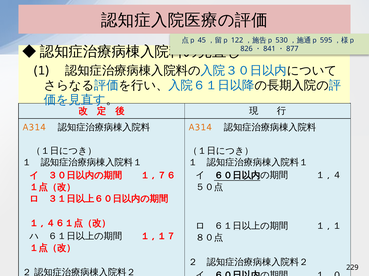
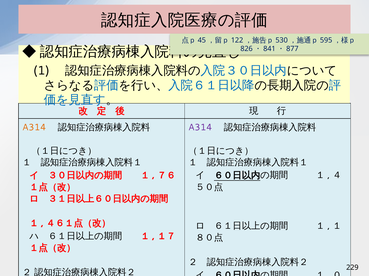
A314 colour: orange -> purple (200, 128)
